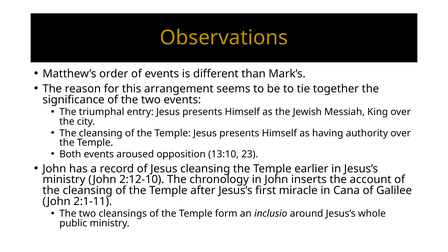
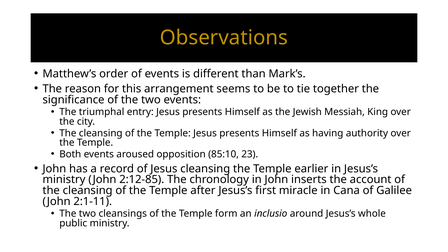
13:10: 13:10 -> 85:10 (224, 154)
2:12-10: 2:12-10 -> 2:12-85 (142, 180)
